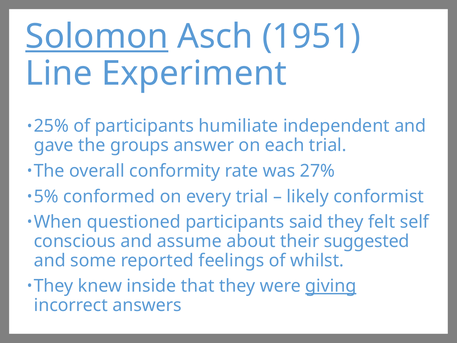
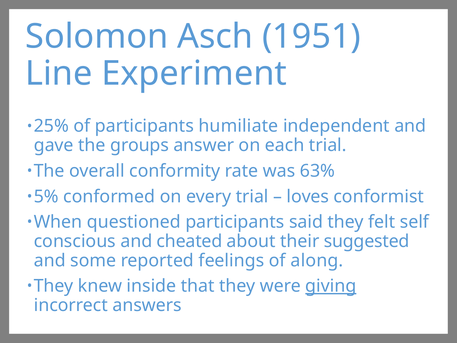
Solomon underline: present -> none (97, 37)
27%: 27% -> 63% (317, 171)
likely: likely -> loves (308, 196)
assume: assume -> cheated (189, 241)
whilst: whilst -> along (317, 260)
